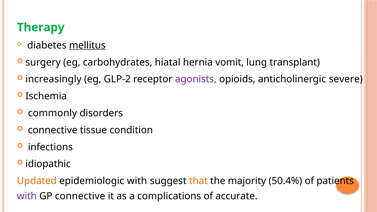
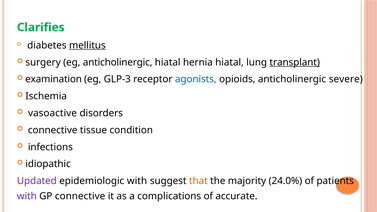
Therapy: Therapy -> Clarifies (41, 27)
eg carbohydrates: carbohydrates -> anticholinergic (118, 62)
hernia vomit: vomit -> hiatal (230, 62)
transplant underline: none -> present (295, 62)
increasingly: increasingly -> examination (54, 79)
GLP-2: GLP-2 -> GLP-3 (117, 79)
agonists colour: purple -> blue (196, 79)
commonly: commonly -> vasoactive (52, 113)
Updated colour: orange -> purple (37, 181)
50.4%: 50.4% -> 24.0% (285, 181)
